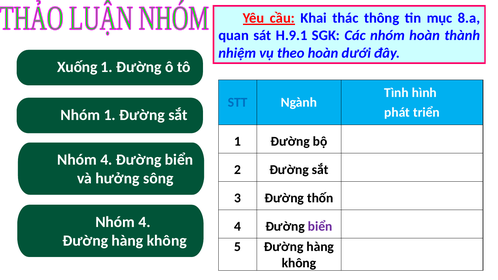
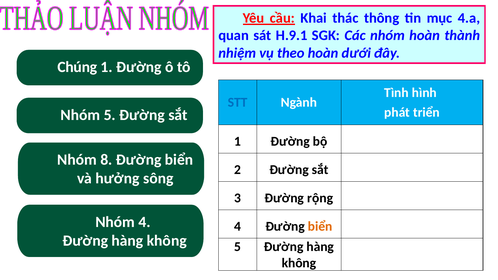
8.a: 8.a -> 4.a (469, 18)
Xuống: Xuống -> Chúng (77, 67)
Nhóm 1: 1 -> 5 (110, 115)
4: 4 -> 8 (106, 160)
thốn: thốn -> rộng (320, 198)
biển colour: purple -> orange (320, 227)
